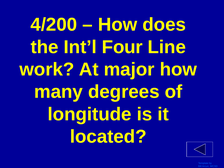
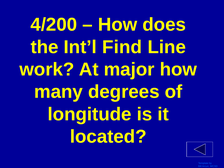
Four: Four -> Find (122, 47)
